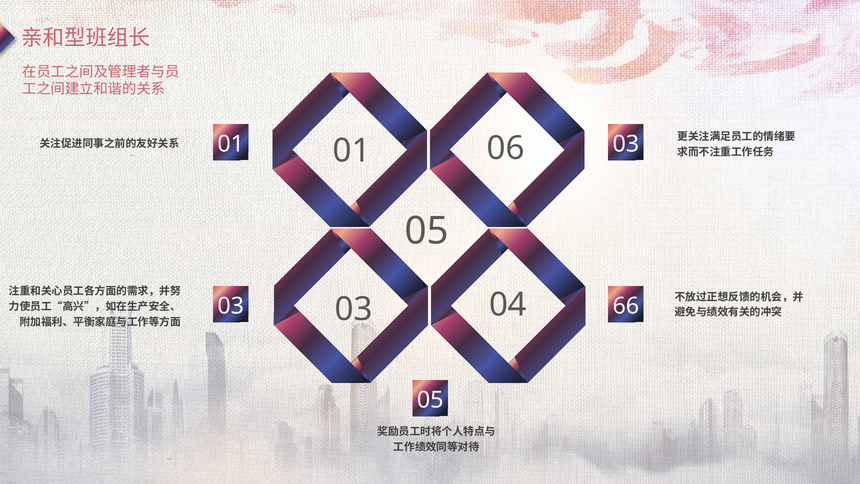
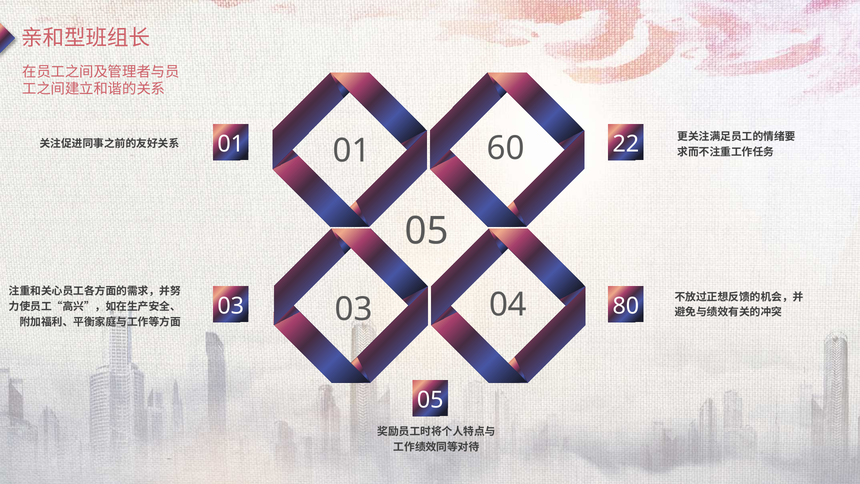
01 03: 03 -> 22 (626, 144)
06: 06 -> 60 (506, 148)
66: 66 -> 80 (626, 306)
